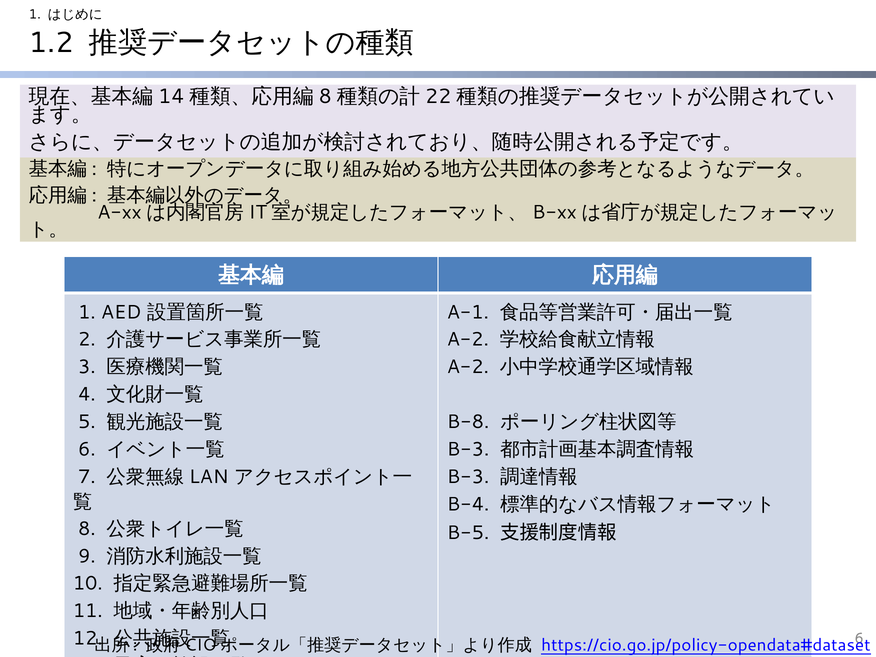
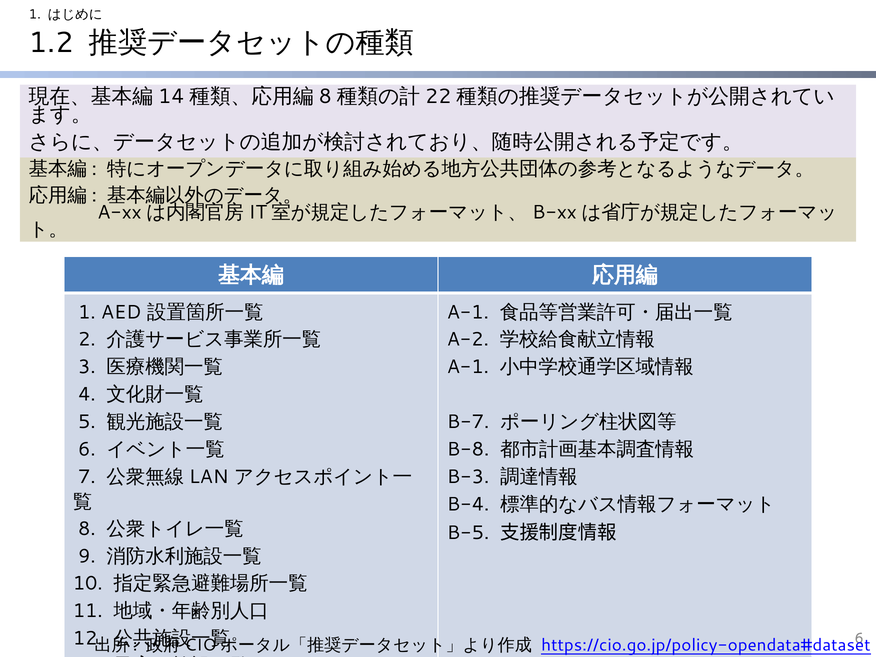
A-2: A-2 -> A-1 (468, 367)
B-8: B-8 -> B-7 (468, 422)
B-3: B-3 -> B-8 (468, 449)
